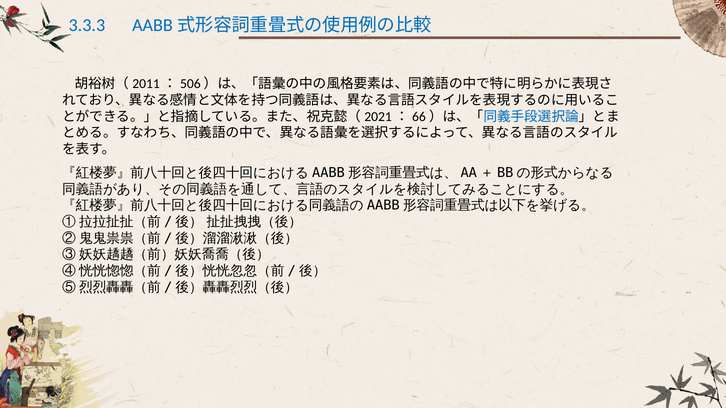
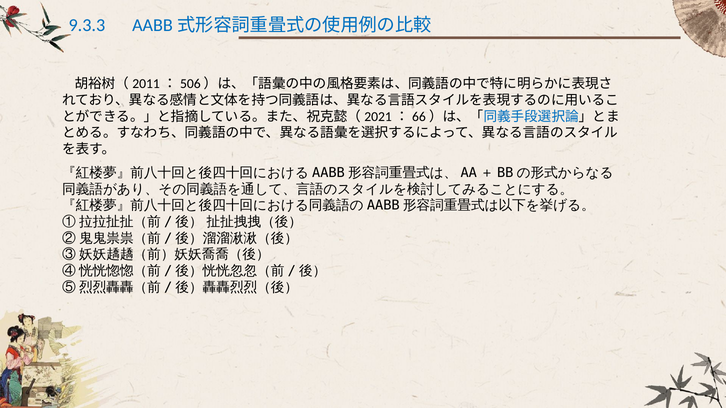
3.3.3: 3.3.3 -> 9.3.3 (87, 25)
